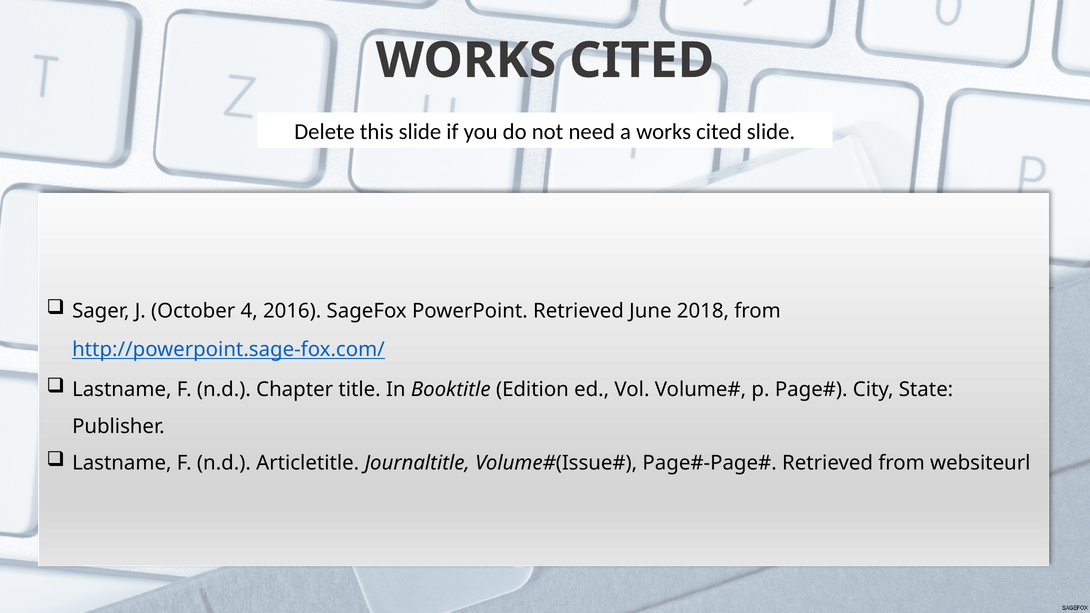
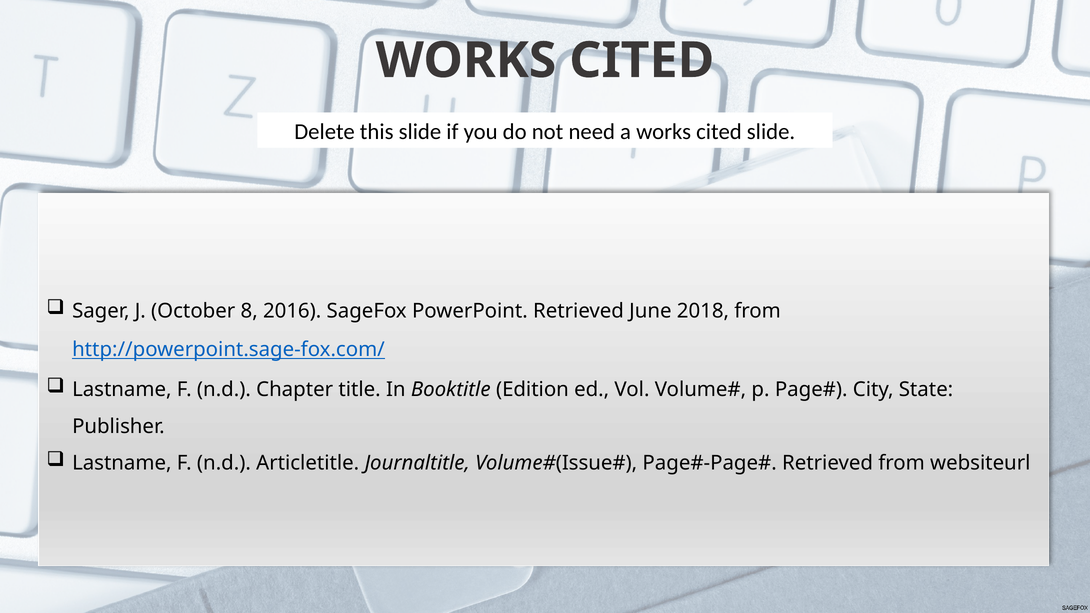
4: 4 -> 8 (249, 311)
